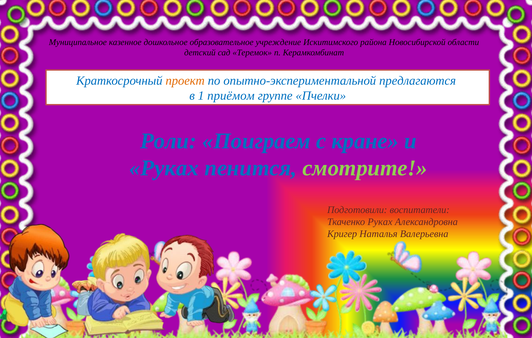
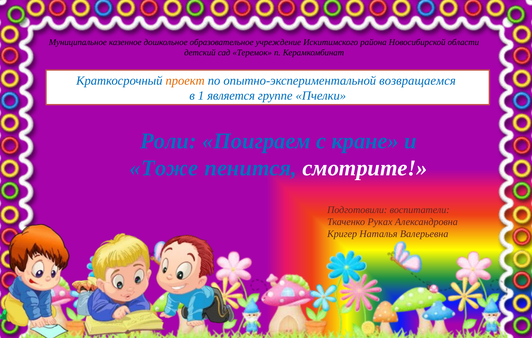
предлагаются: предлагаются -> возвращаемся (417, 81)
приёмом: приёмом -> является (231, 96)
Руках: Руках -> Тоже (164, 168)
смотрите colour: light green -> white (365, 168)
